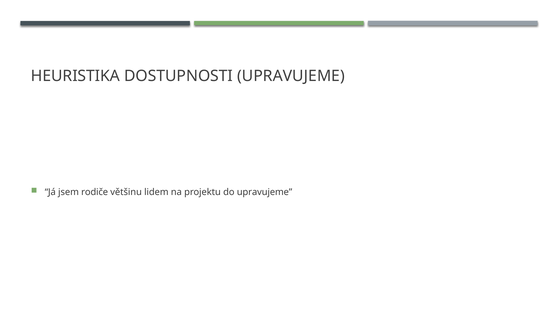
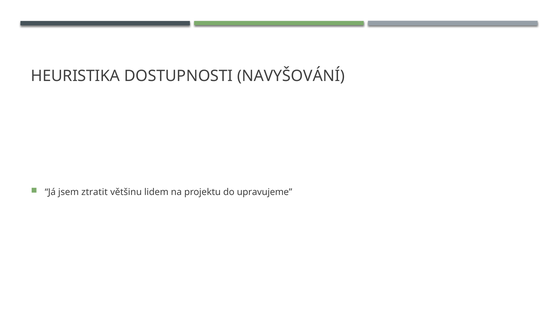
DOSTUPNOSTI UPRAVUJEME: UPRAVUJEME -> NAVYŠOVÁNÍ (291, 76)
rodiče: rodiče -> ztratit (95, 192)
